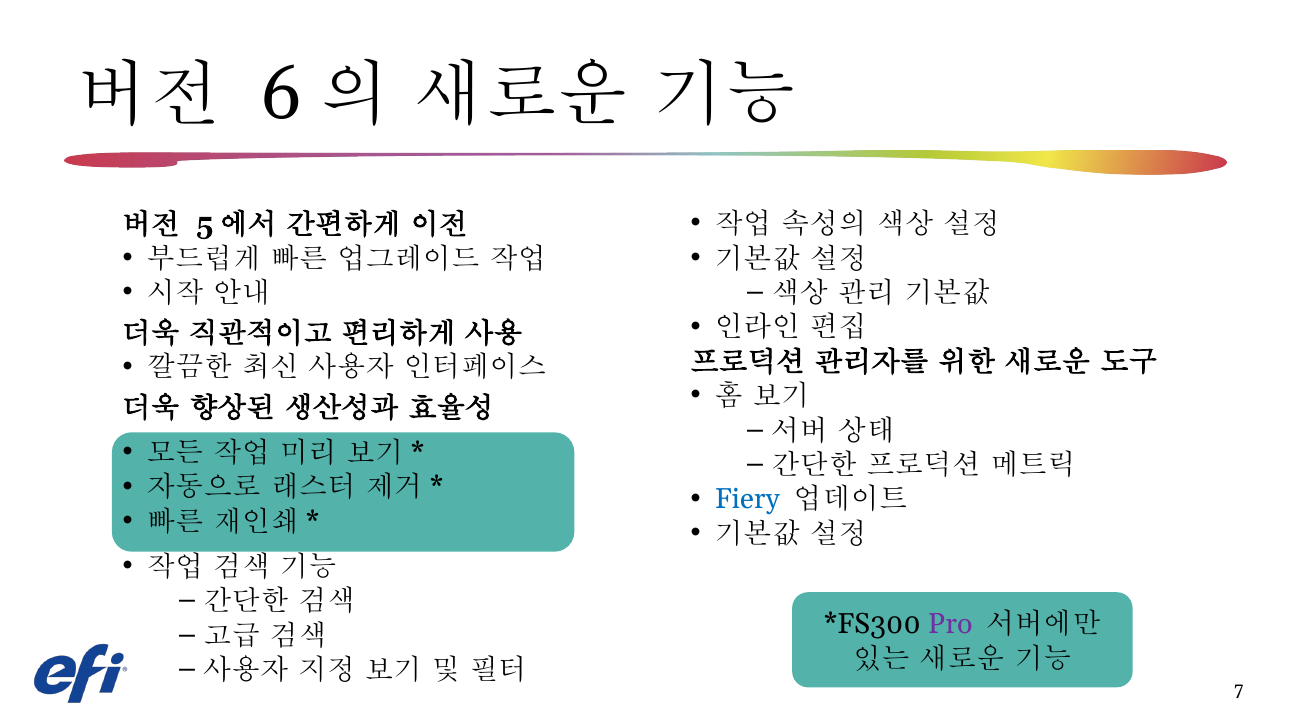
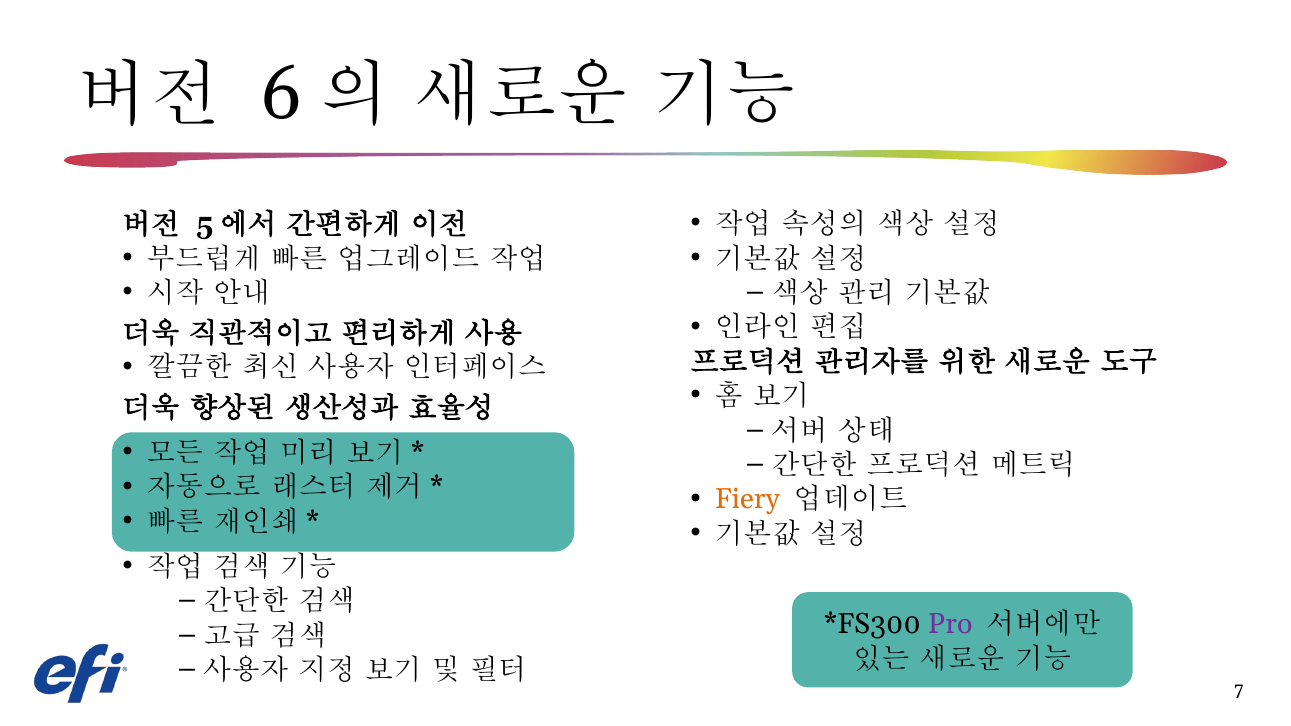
Fiery colour: blue -> orange (747, 500)
